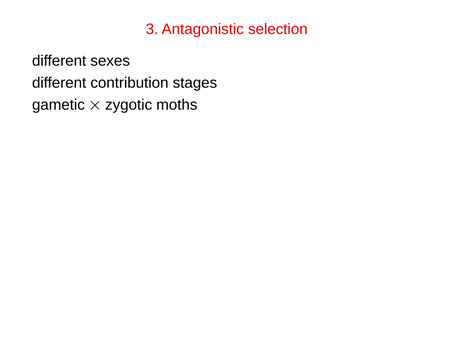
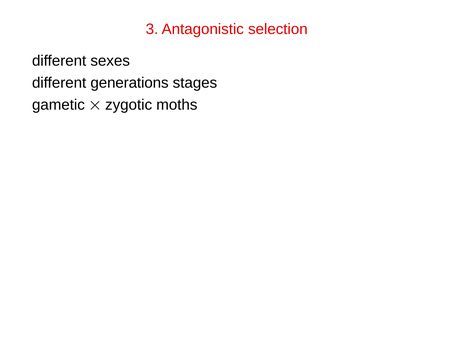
contribution: contribution -> generations (130, 83)
